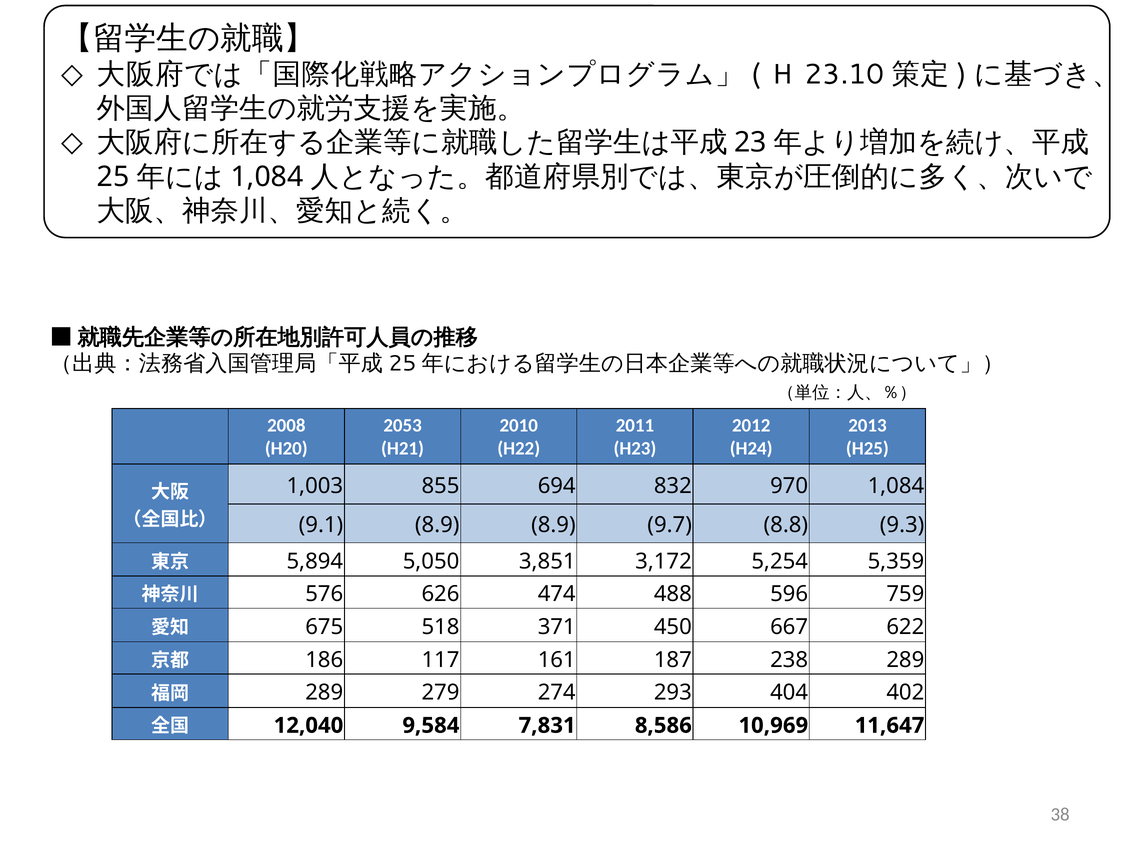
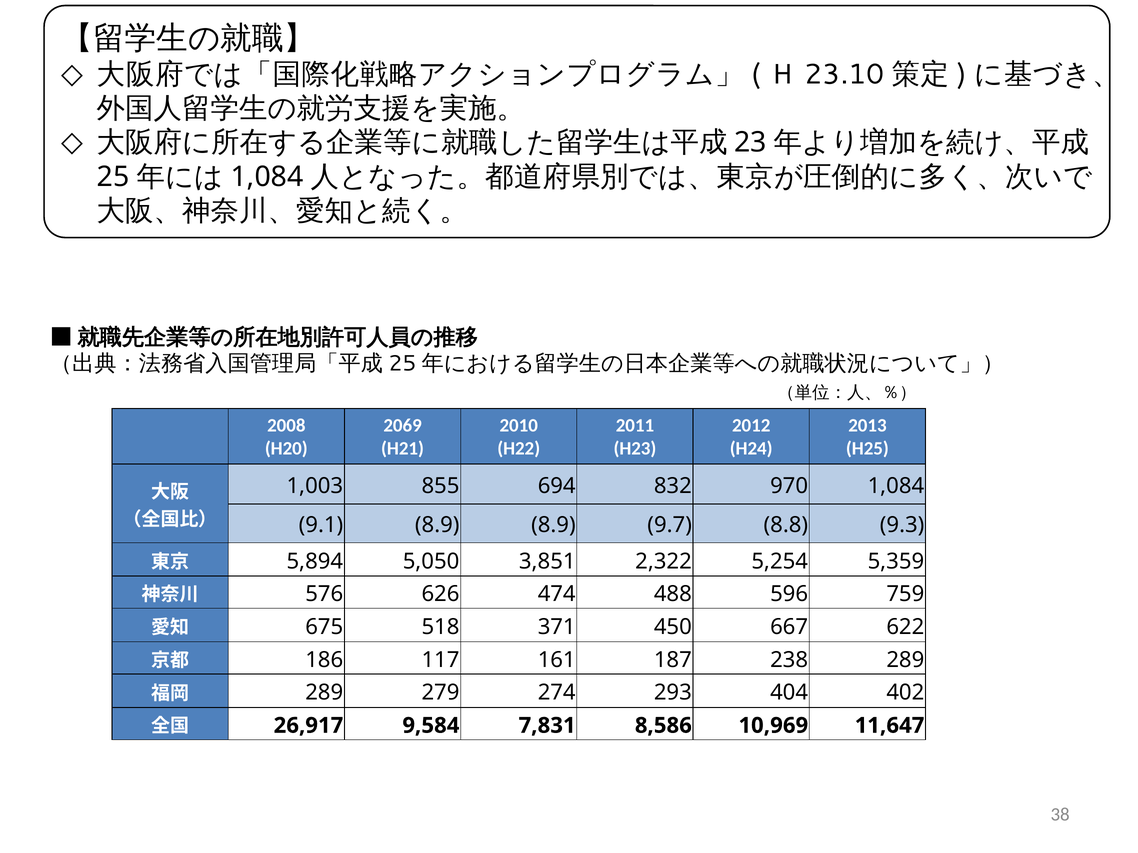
2053: 2053 -> 2069 (403, 426)
3,172: 3,172 -> 2,322 (664, 562)
12,040: 12,040 -> 26,917 (308, 726)
